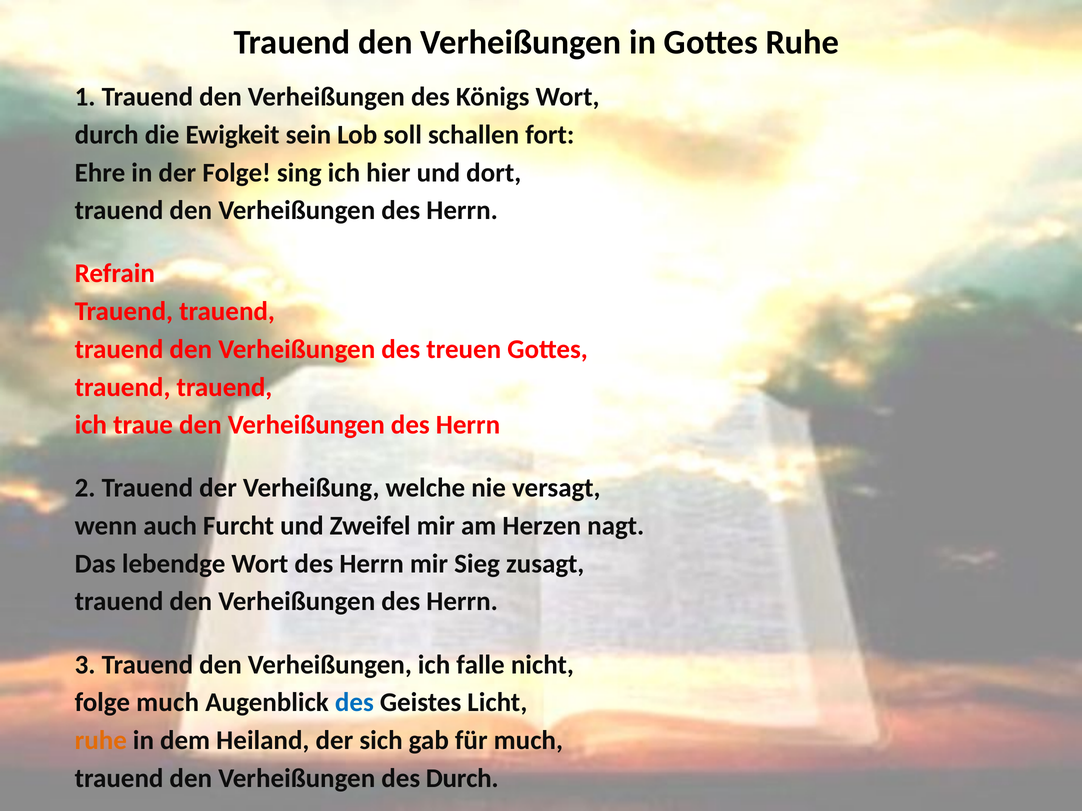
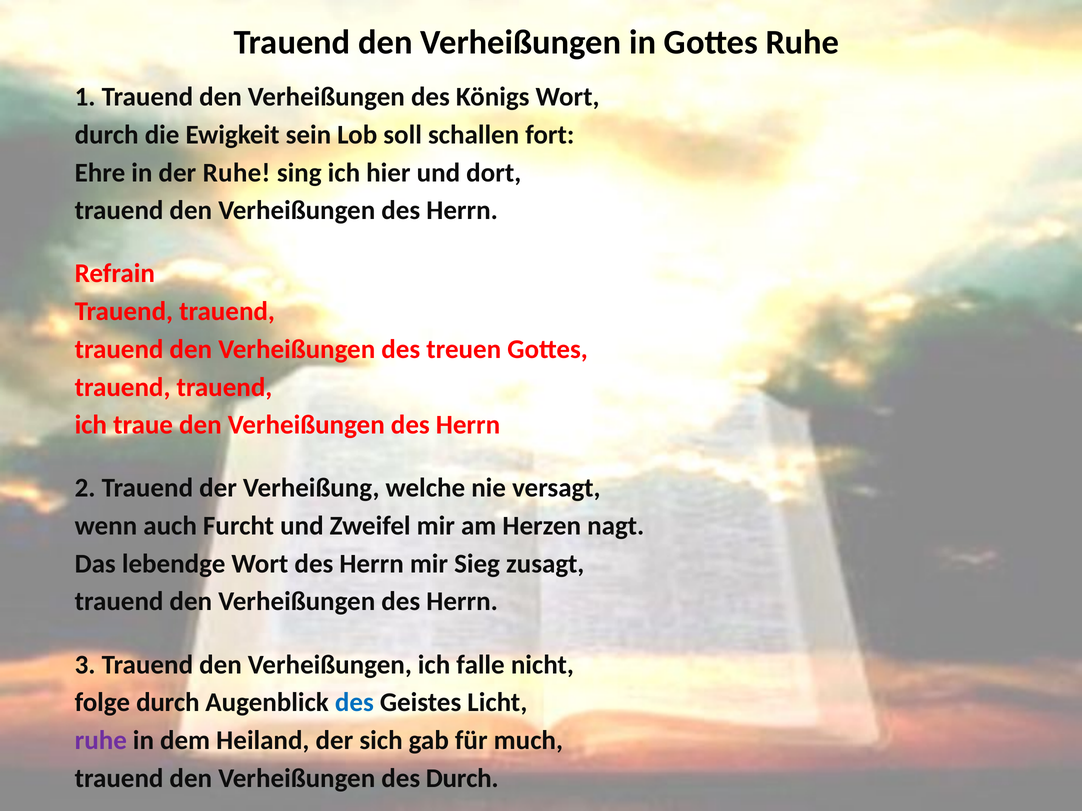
der Folge: Folge -> Ruhe (236, 173)
folge much: much -> durch (168, 703)
ruhe colour: orange -> purple (101, 741)
